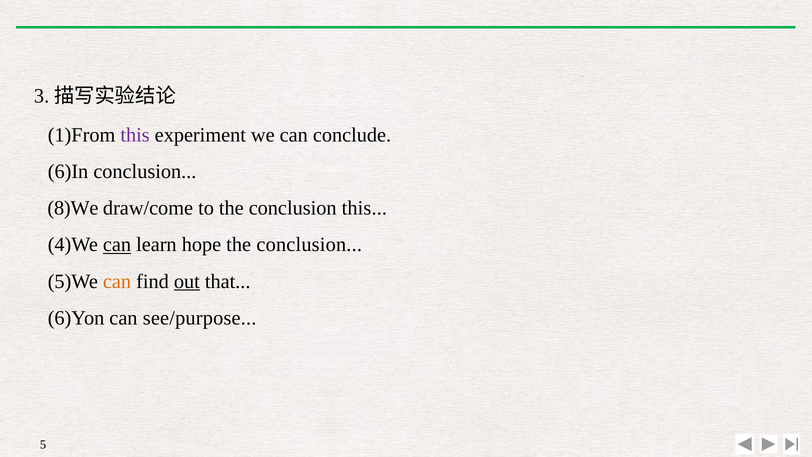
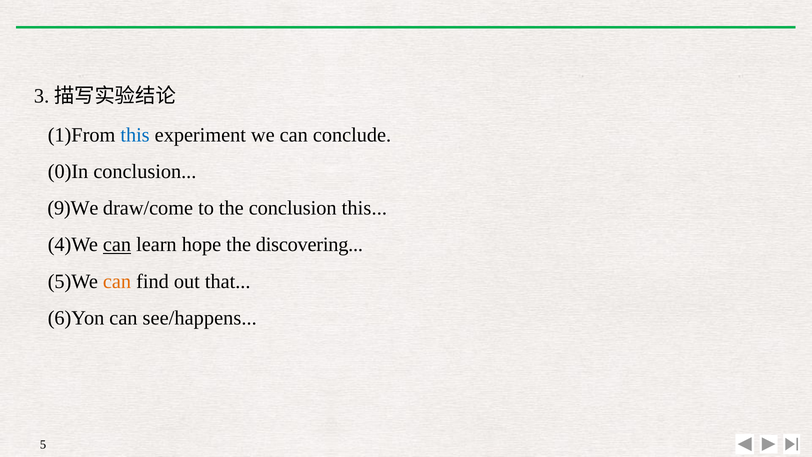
this colour: purple -> blue (135, 135)
6)In: 6)In -> 0)In (68, 172)
8)We: 8)We -> 9)We (73, 208)
conclusion: conclusion -> discovering (309, 245)
out underline: present -> none (187, 281)
see/purpose: see/purpose -> see/happens (200, 318)
